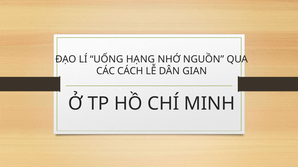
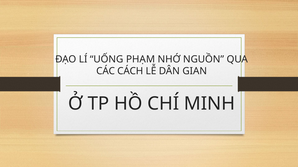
HẠNG: HẠNG -> PHẠM (141, 59)
